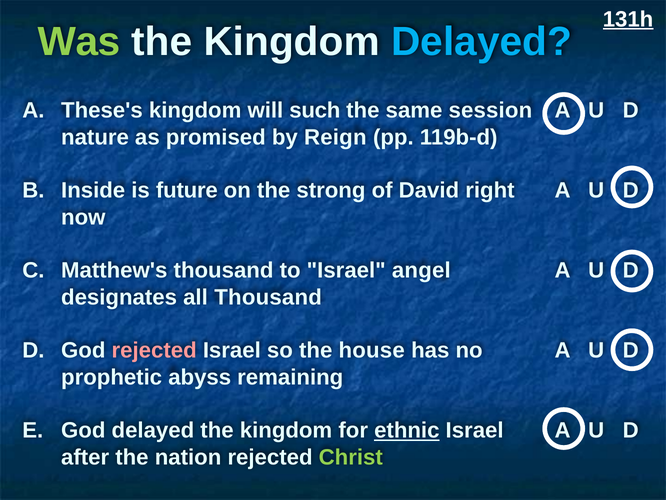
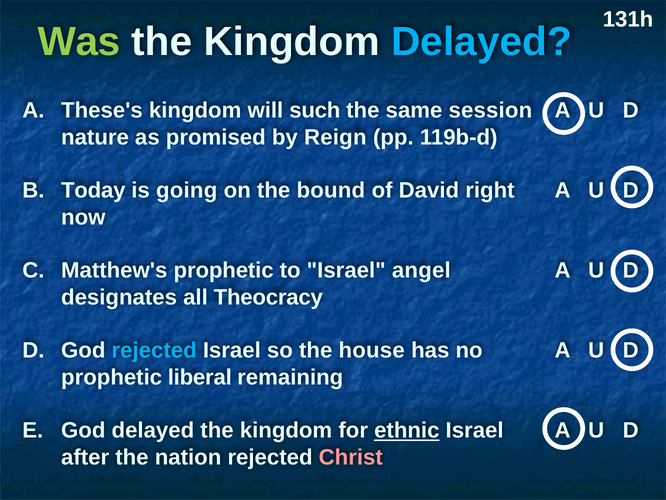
131h underline: present -> none (628, 19)
Inside: Inside -> Today (93, 190)
future: future -> going (187, 190)
strong: strong -> bound (331, 190)
Matthew's thousand: thousand -> prophetic (224, 270)
all Thousand: Thousand -> Theocracy (268, 297)
rejected colour: pink -> light blue (154, 350)
abyss: abyss -> liberal (200, 377)
Christ colour: light green -> pink (351, 457)
